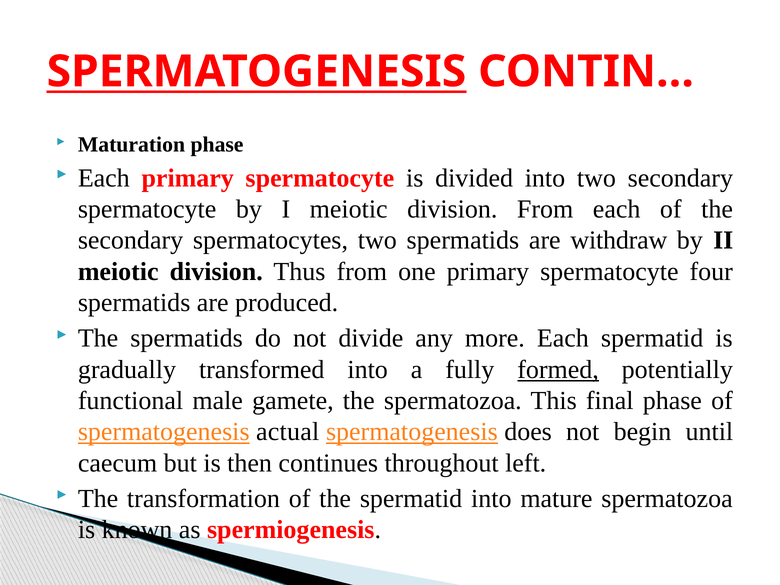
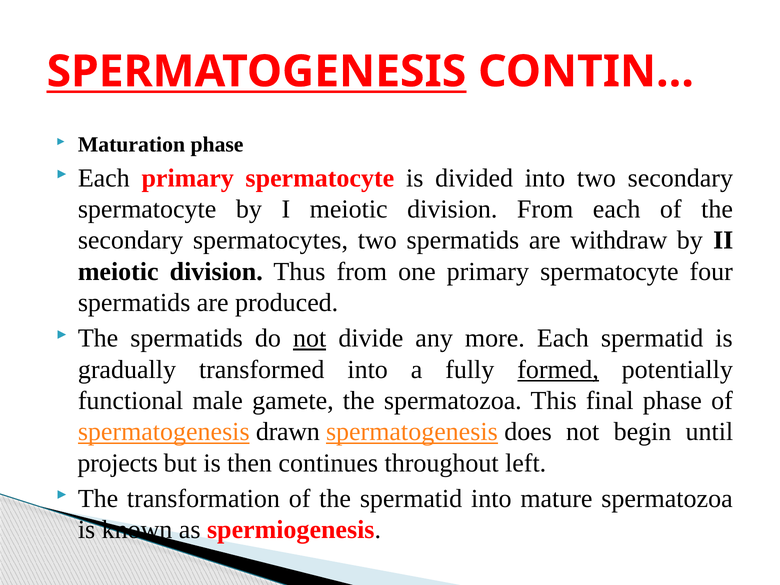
not underline: none -> present (310, 338)
actual: actual -> drawn (288, 432)
caecum: caecum -> projects (118, 463)
